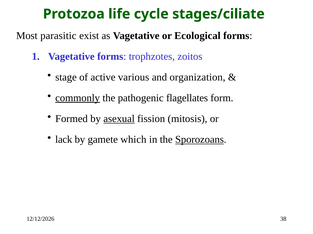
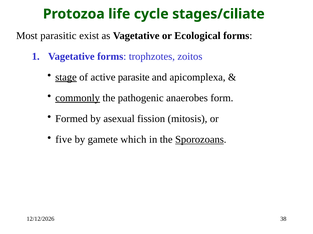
stage underline: none -> present (66, 77)
various: various -> parasite (134, 77)
organization: organization -> apicomplexa (198, 77)
flagellates: flagellates -> anaerobes (187, 98)
asexual underline: present -> none (119, 119)
lack: lack -> five (64, 140)
